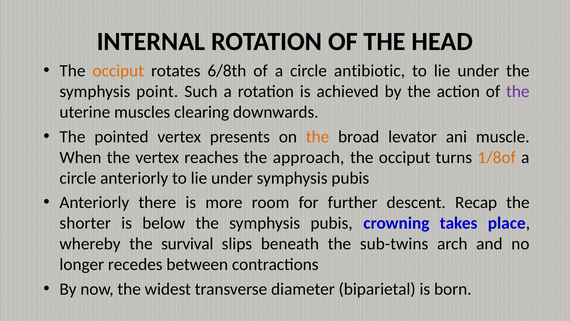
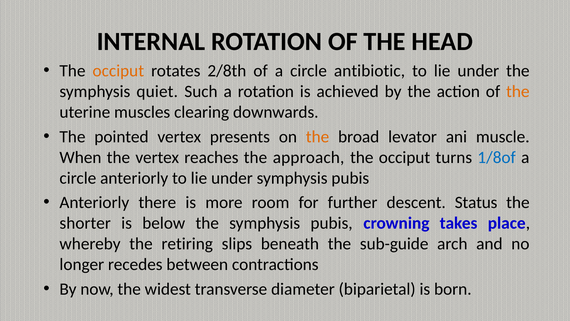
6/8th: 6/8th -> 2/8th (227, 71)
point: point -> quiet (157, 91)
the colour: purple -> orange (518, 91)
1/8of colour: orange -> blue (497, 157)
Recap: Recap -> Status (476, 202)
survival: survival -> retiring (187, 244)
sub-twins: sub-twins -> sub-guide (394, 244)
